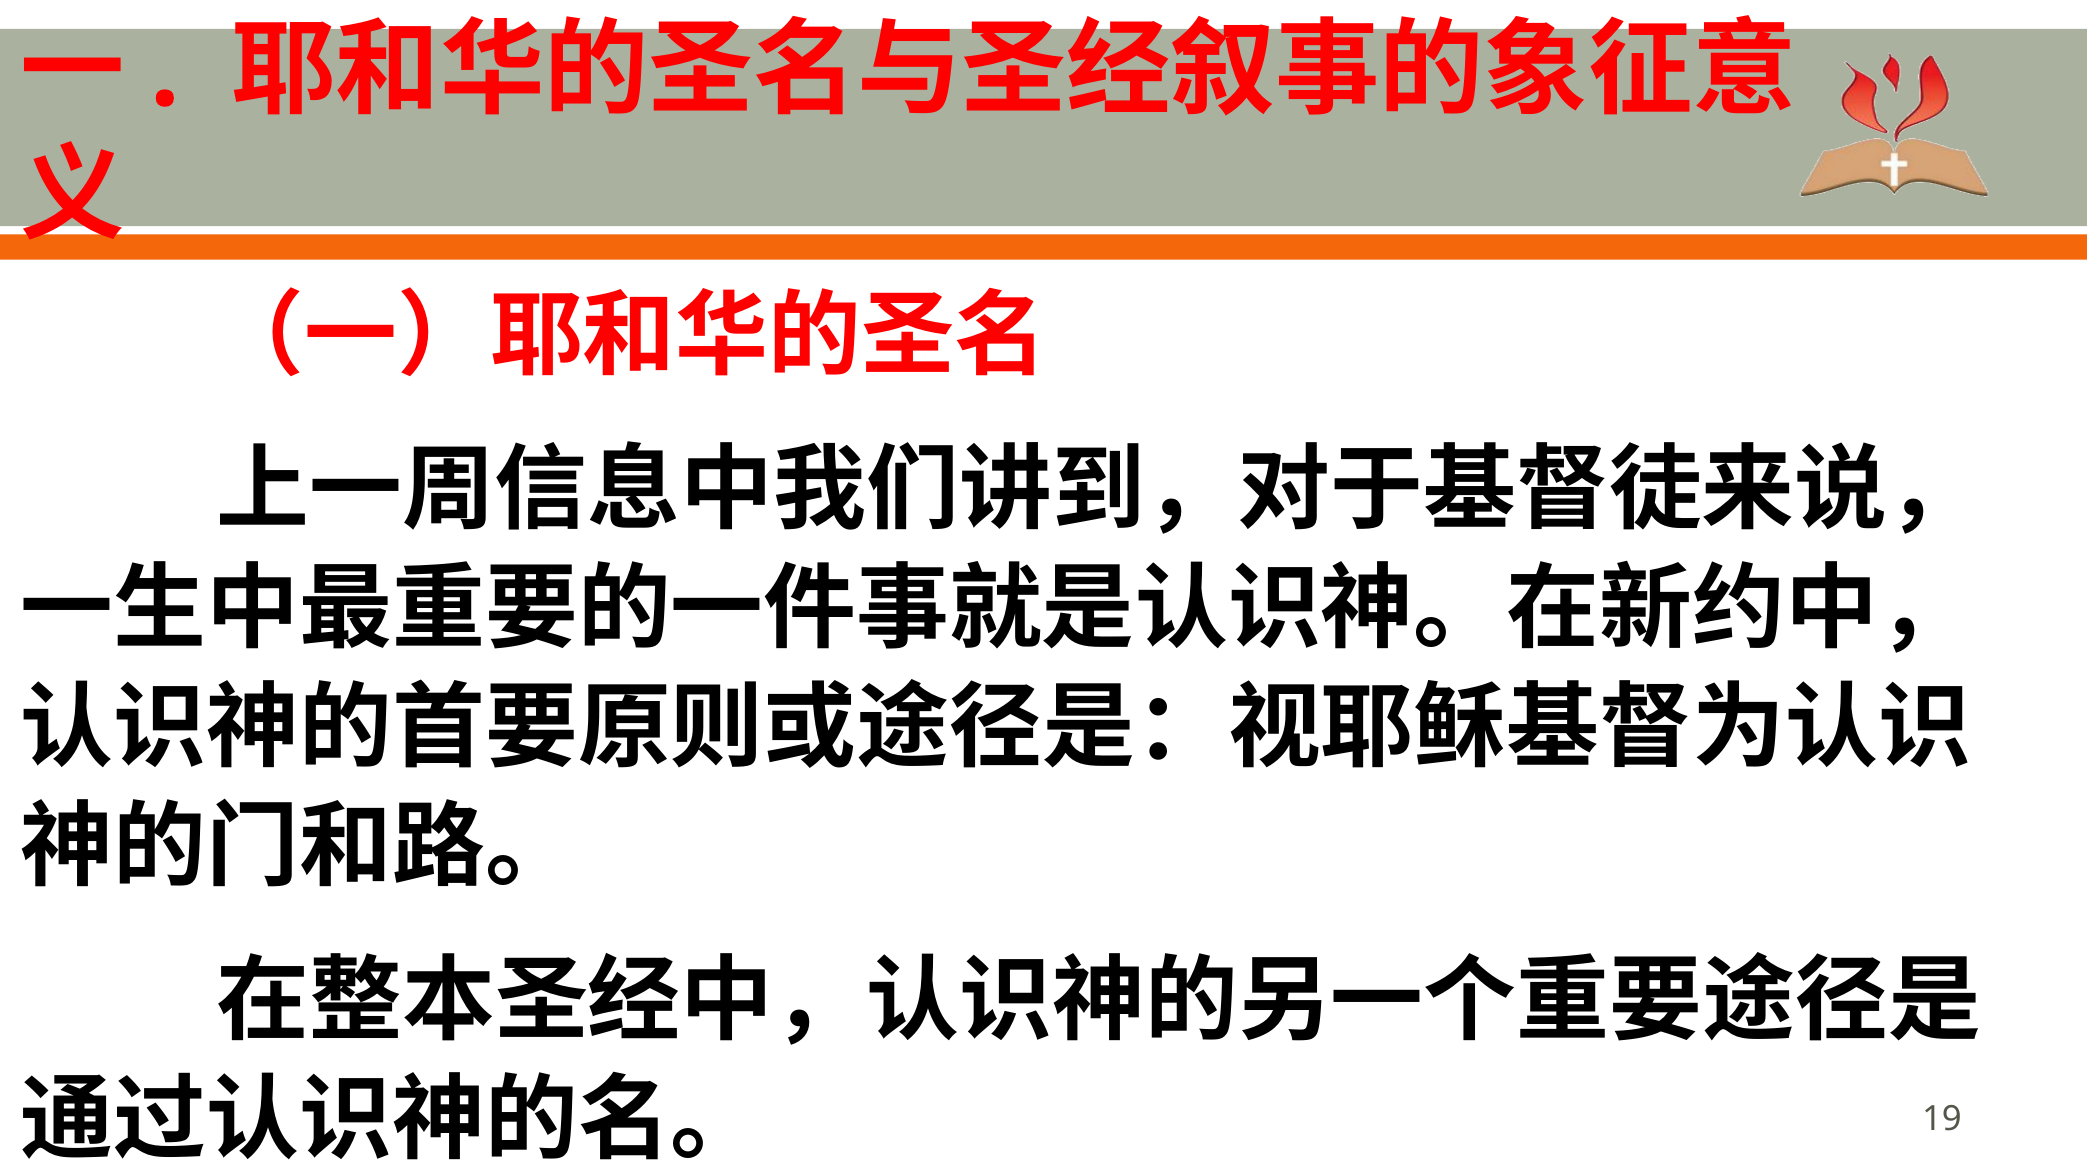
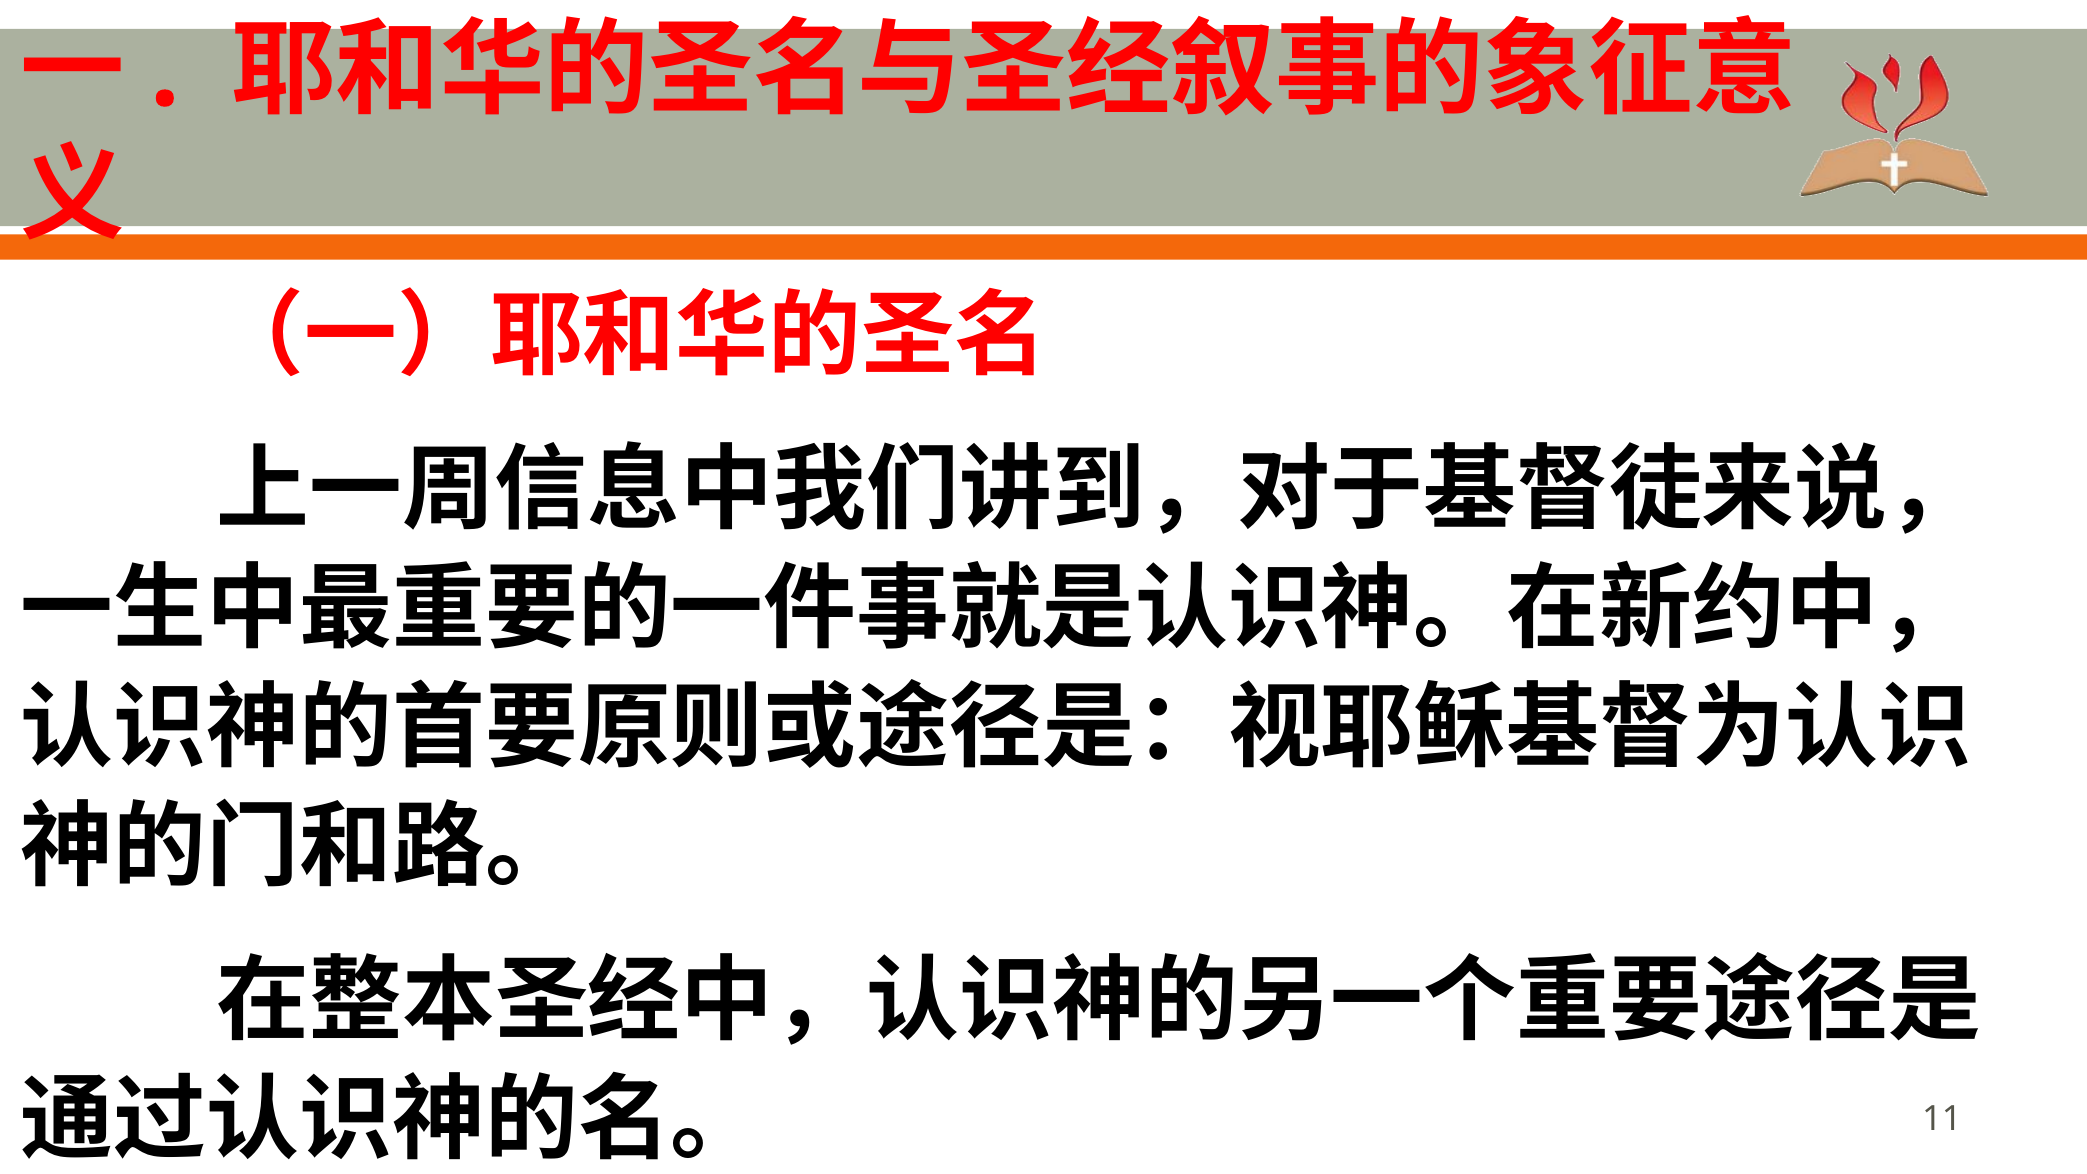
19: 19 -> 11 (1942, 1119)
